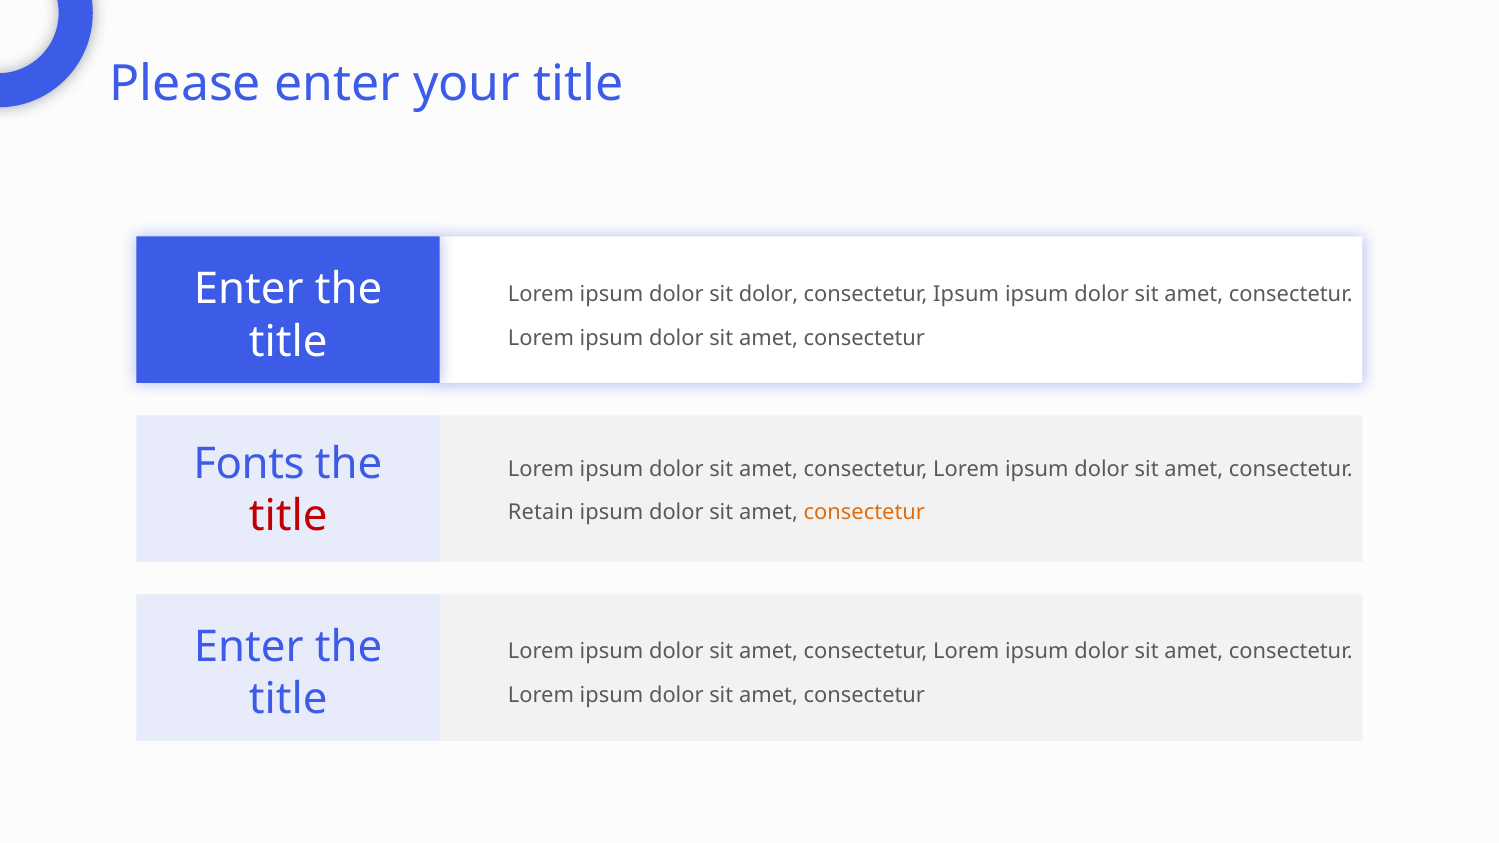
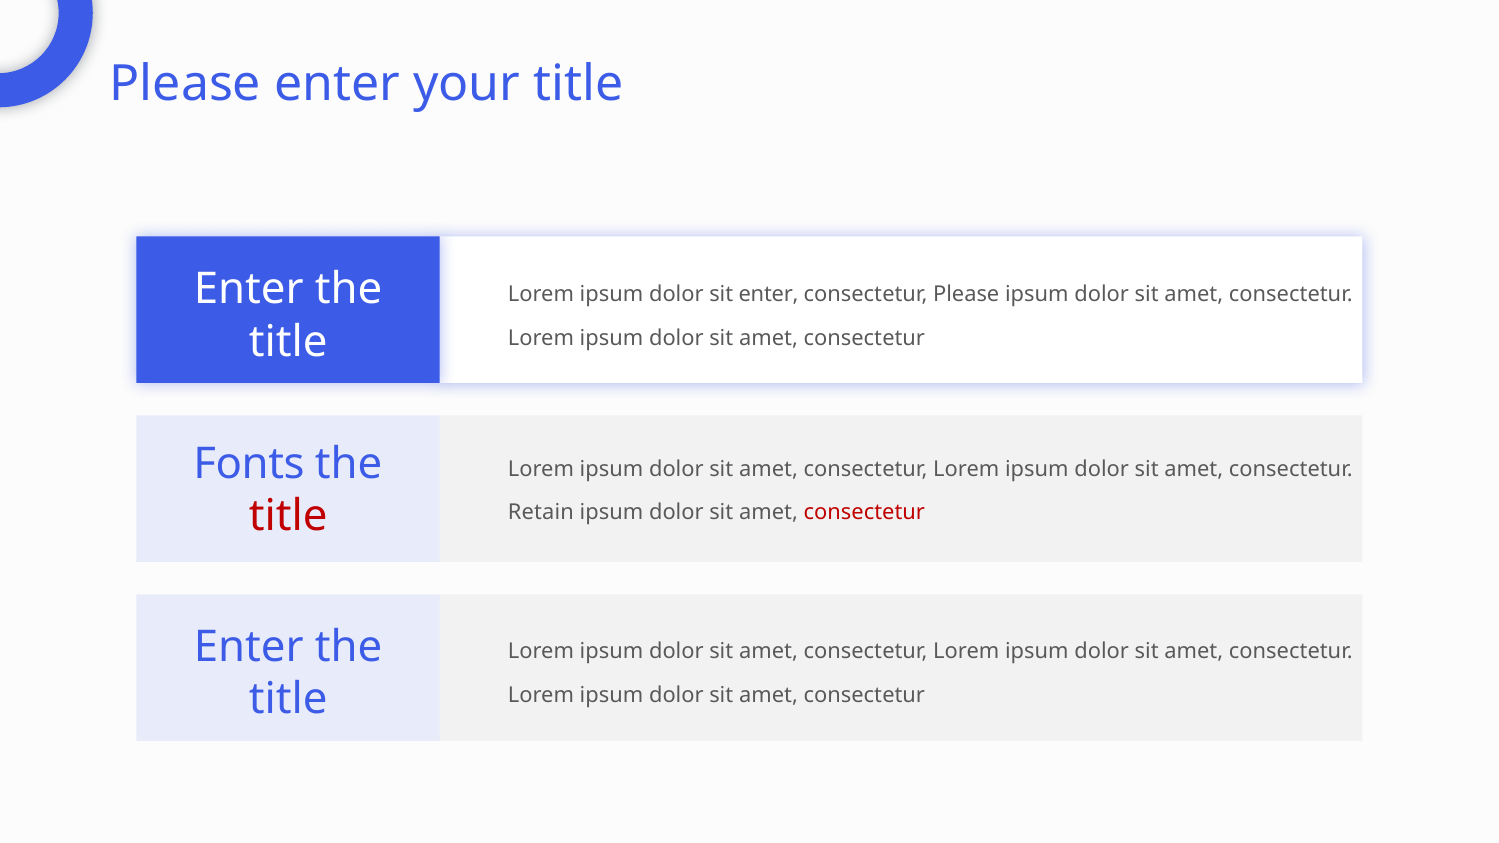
sit dolor: dolor -> enter (769, 295)
Ipsum: Ipsum -> Please (966, 295)
consectetur colour: orange -> red (864, 513)
